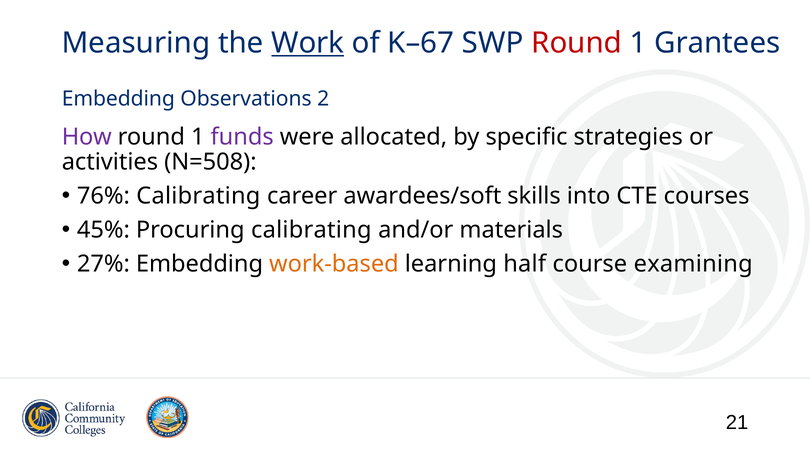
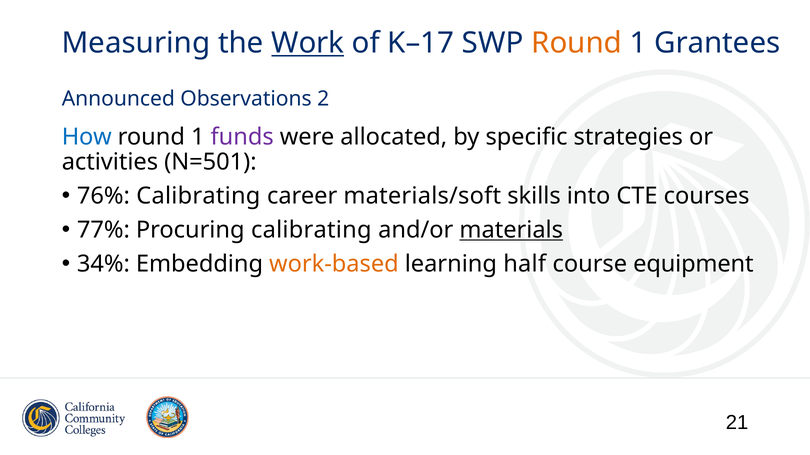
K–67: K–67 -> K–17 (421, 43)
Round colour: red -> orange (577, 43)
Embedding: Embedding -> Announced (118, 99)
How colour: purple -> blue (87, 137)
N=508: N=508 -> N=501 (210, 162)
awardees/soft: awardees/soft -> materials/soft (422, 196)
45%: 45% -> 77% (103, 230)
materials underline: none -> present (511, 230)
27%: 27% -> 34% (103, 264)
examining: examining -> equipment (693, 264)
